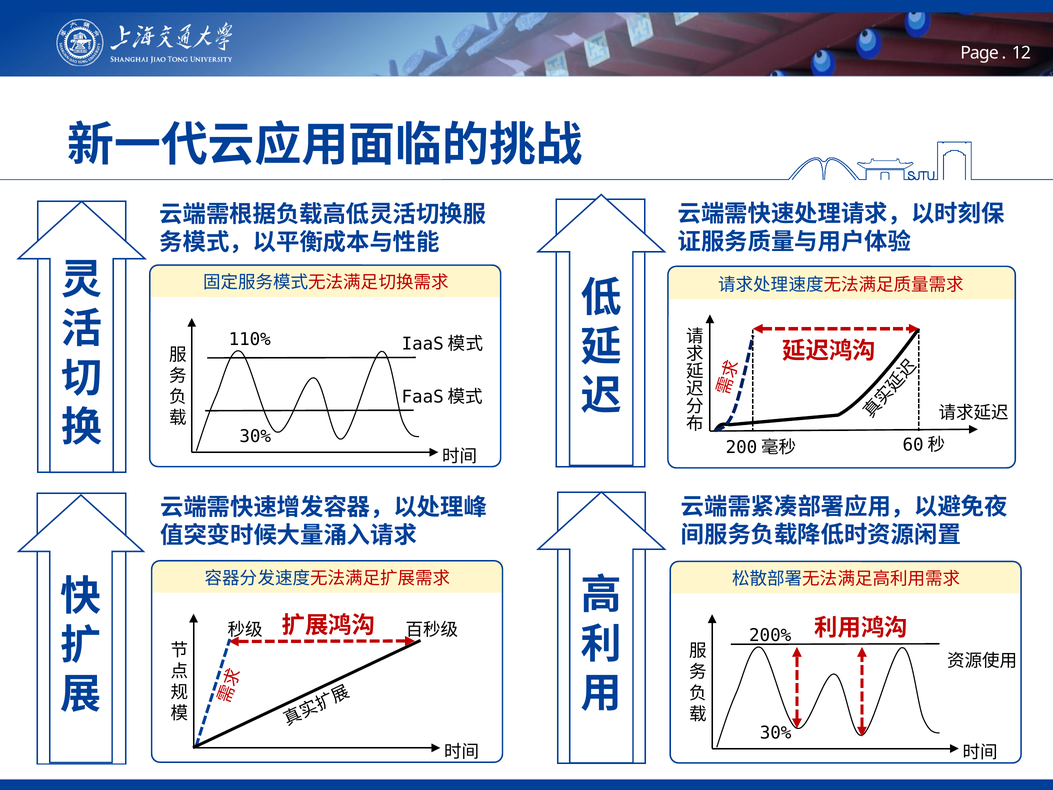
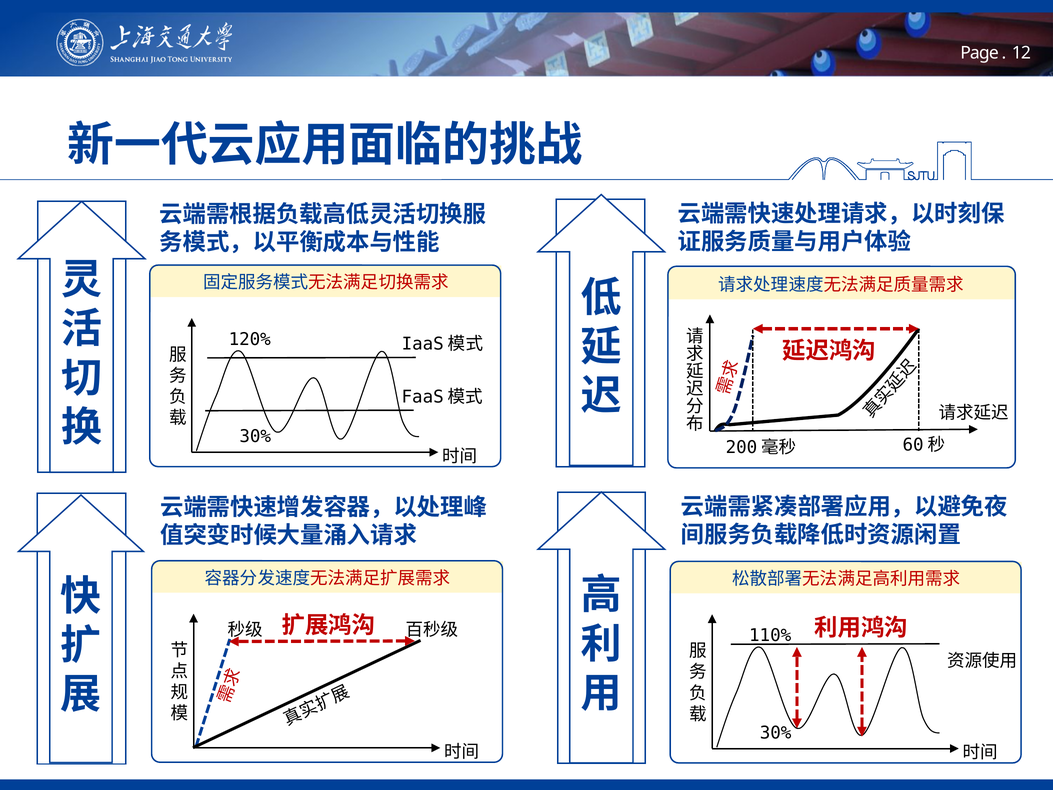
110%: 110% -> 120% (250, 339)
200%: 200% -> 110% (770, 635)
